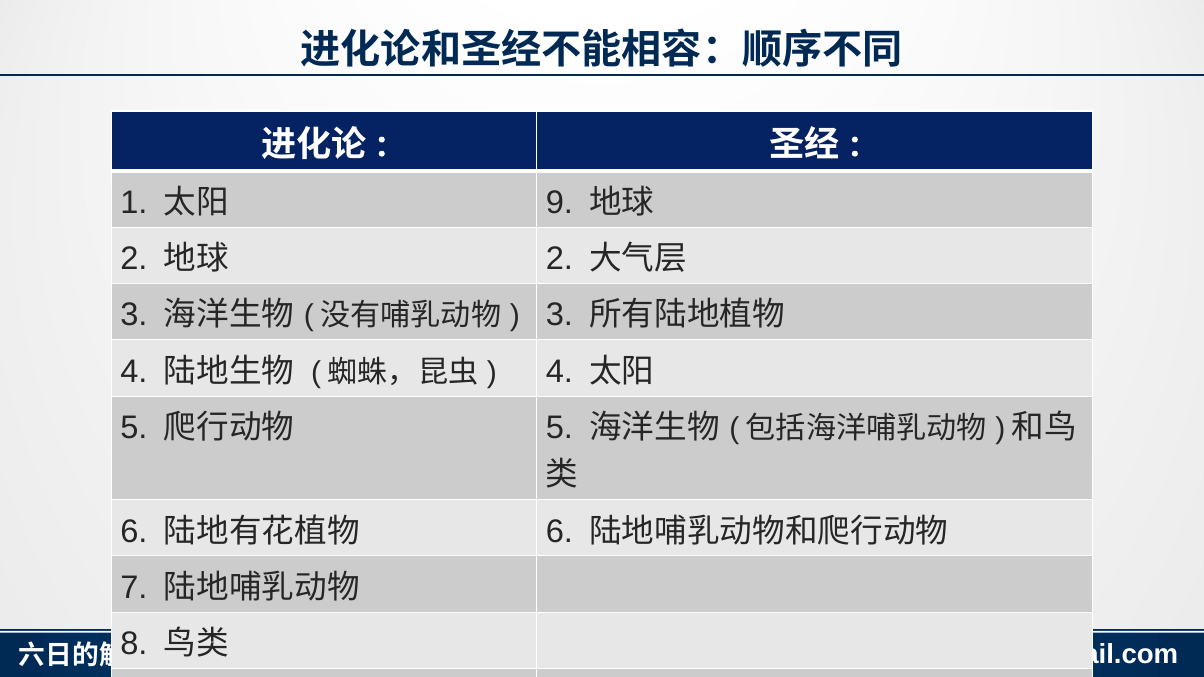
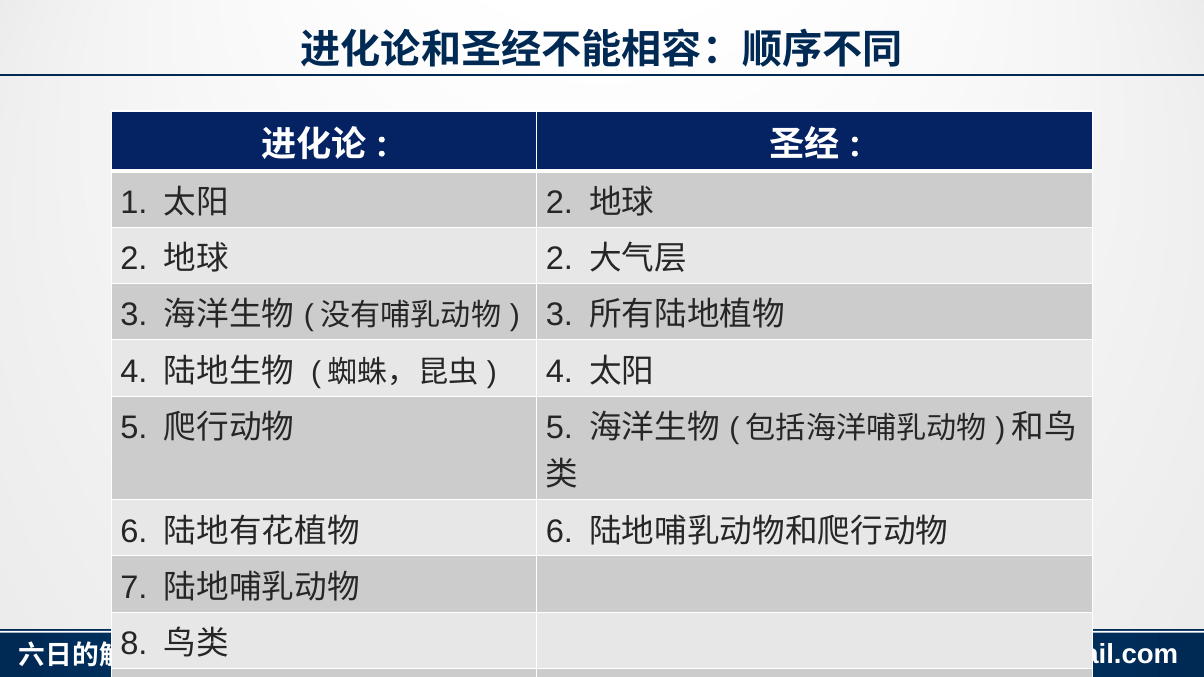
9: 9 -> 2 (559, 203)
